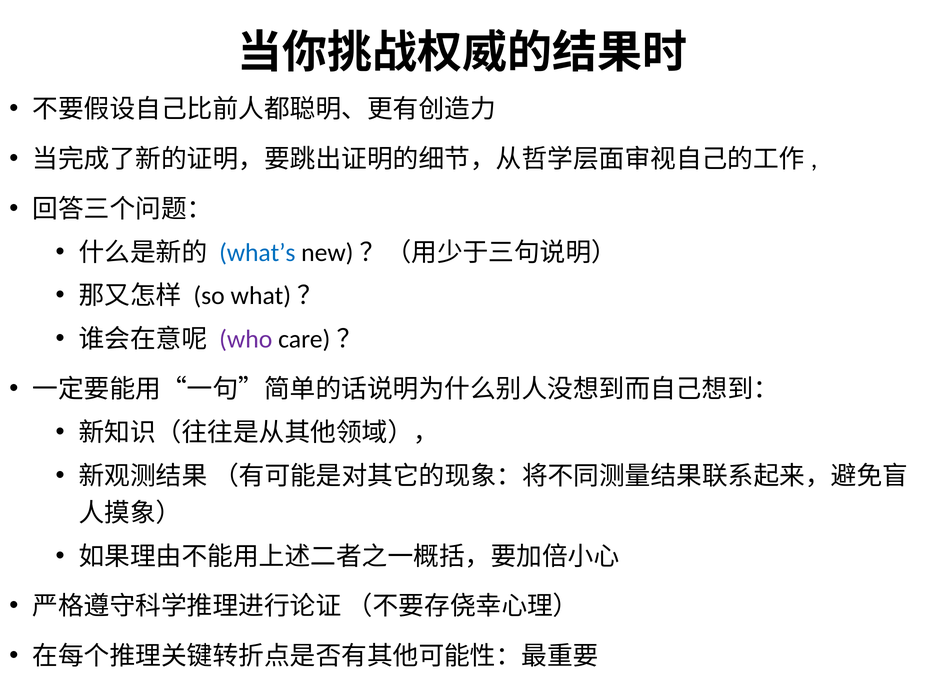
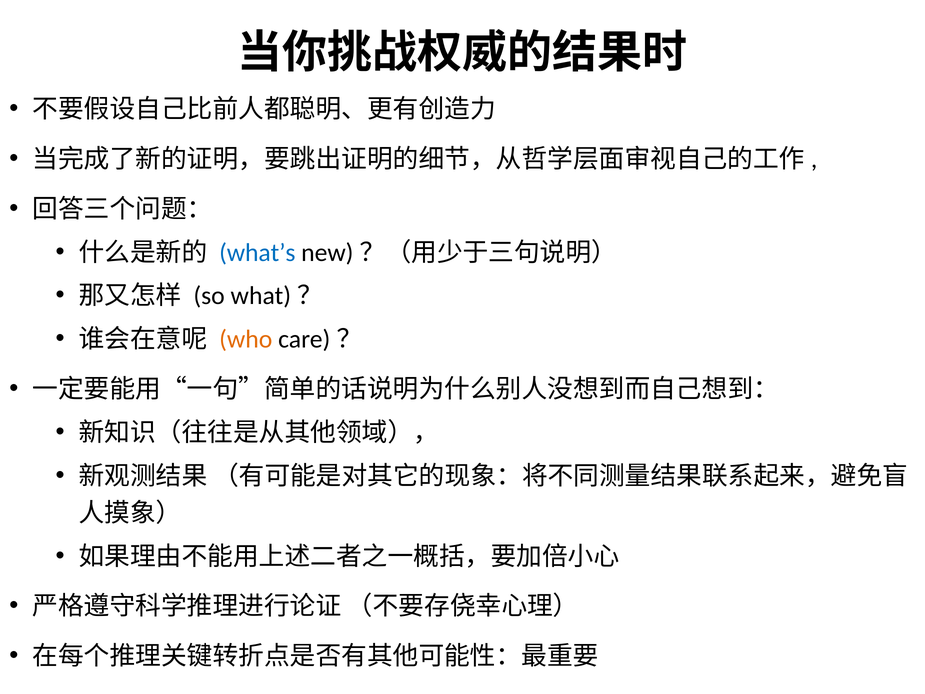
who colour: purple -> orange (246, 339)
